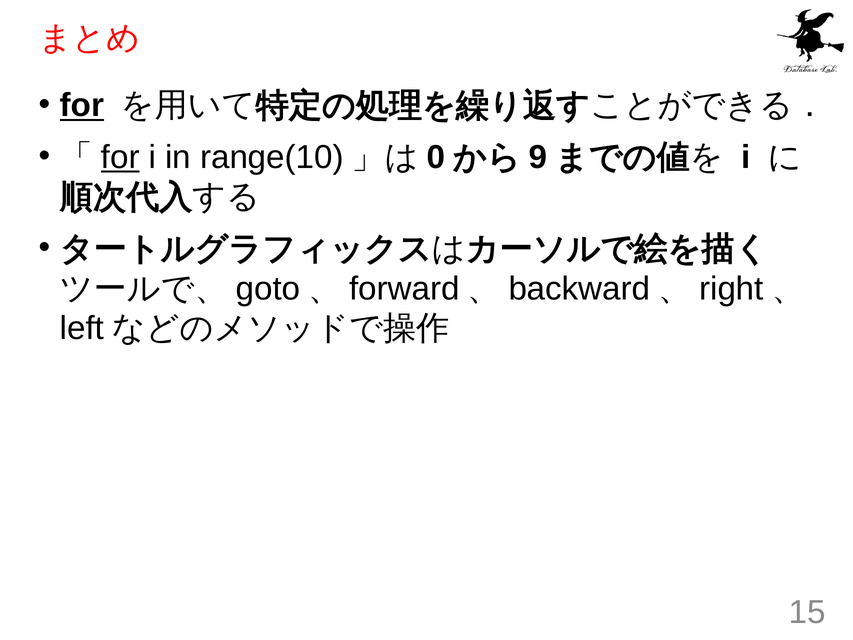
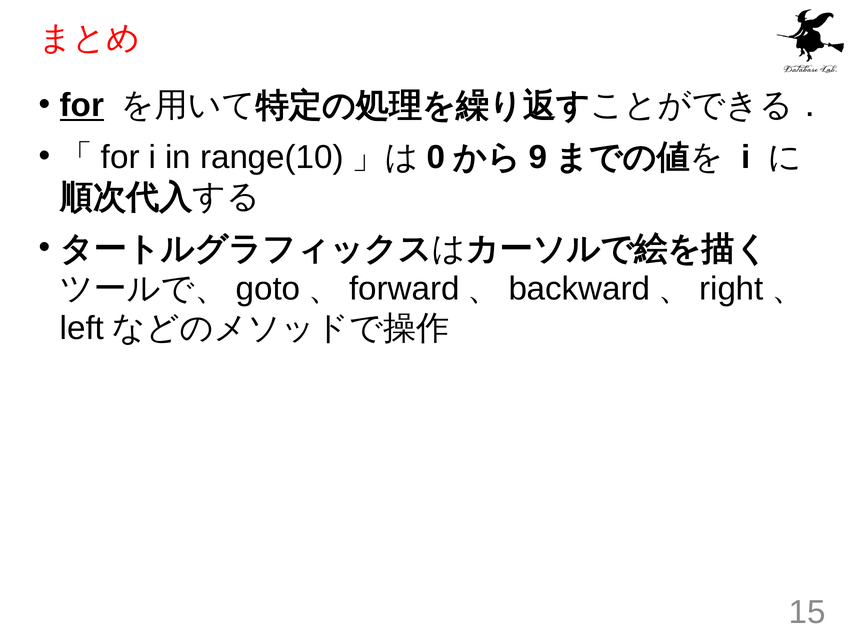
for underline: present -> none (120, 157)
